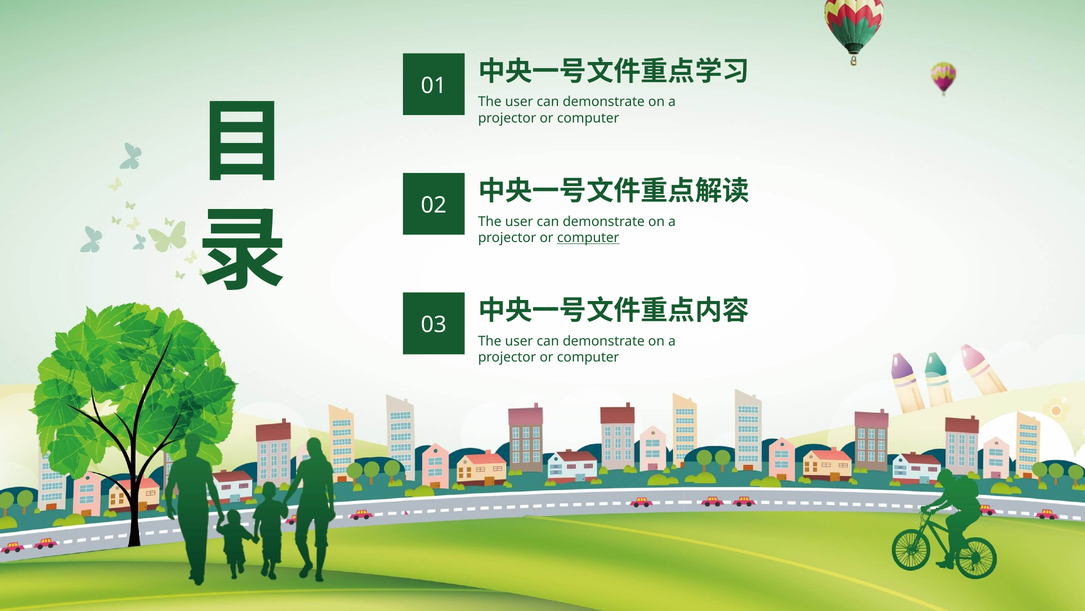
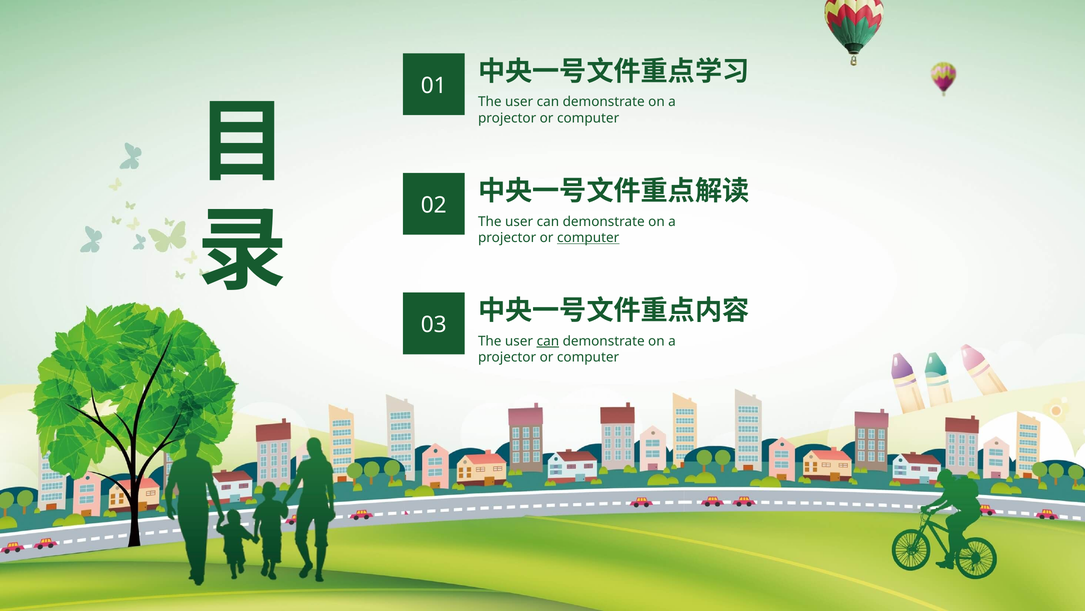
can underline: none -> present (548, 341)
